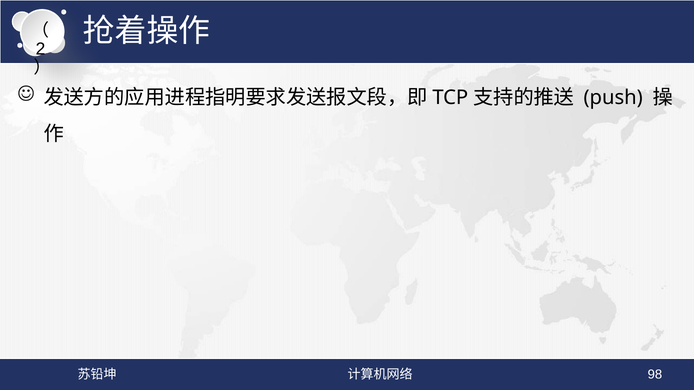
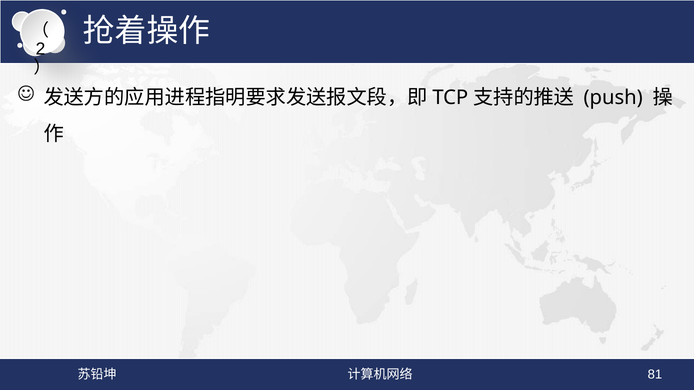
98: 98 -> 81 (655, 375)
